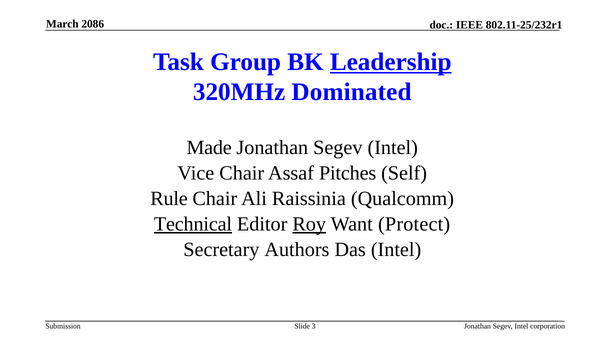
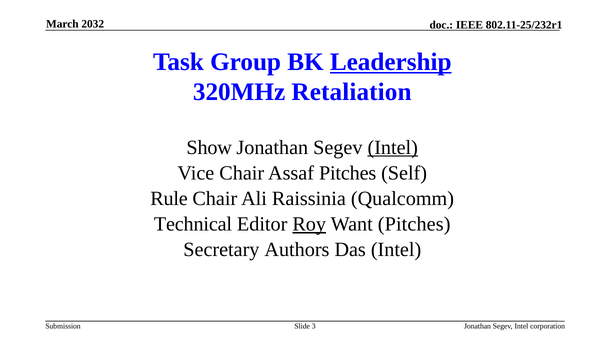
2086: 2086 -> 2032 (93, 24)
Dominated: Dominated -> Retaliation (352, 92)
Made: Made -> Show (209, 147)
Intel underline: none -> present (393, 147)
Technical underline: present -> none (193, 224)
Want Protect: Protect -> Pitches (414, 224)
